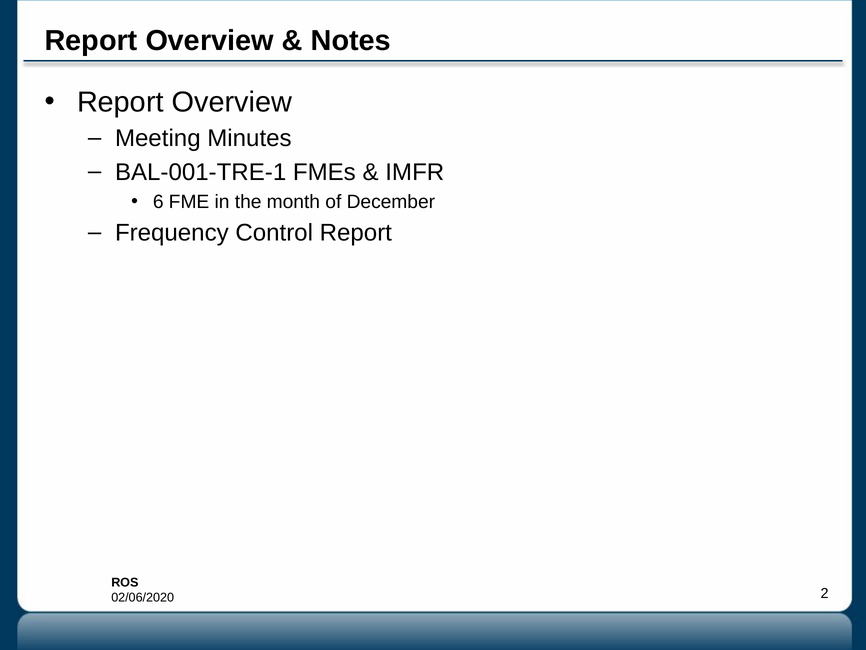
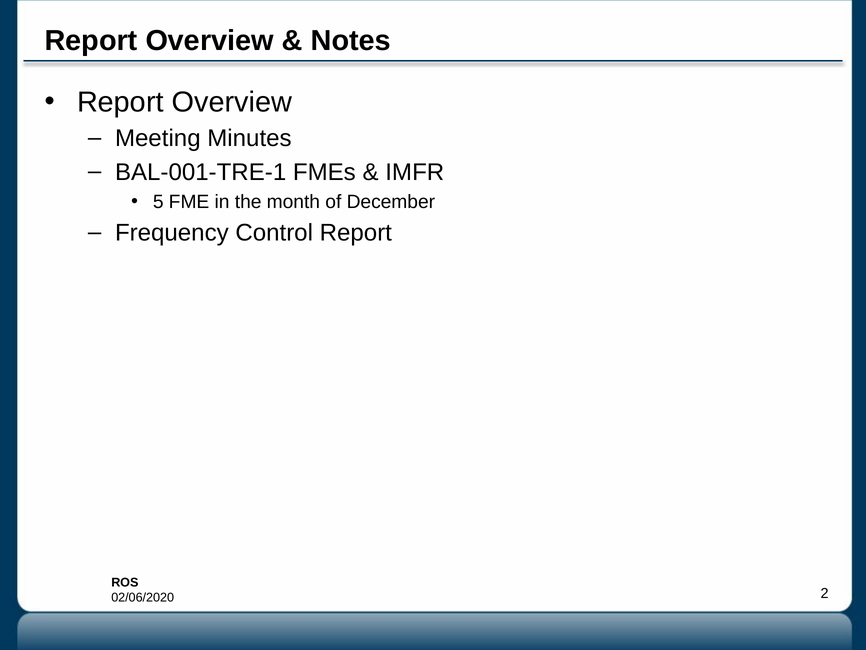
6: 6 -> 5 (158, 202)
